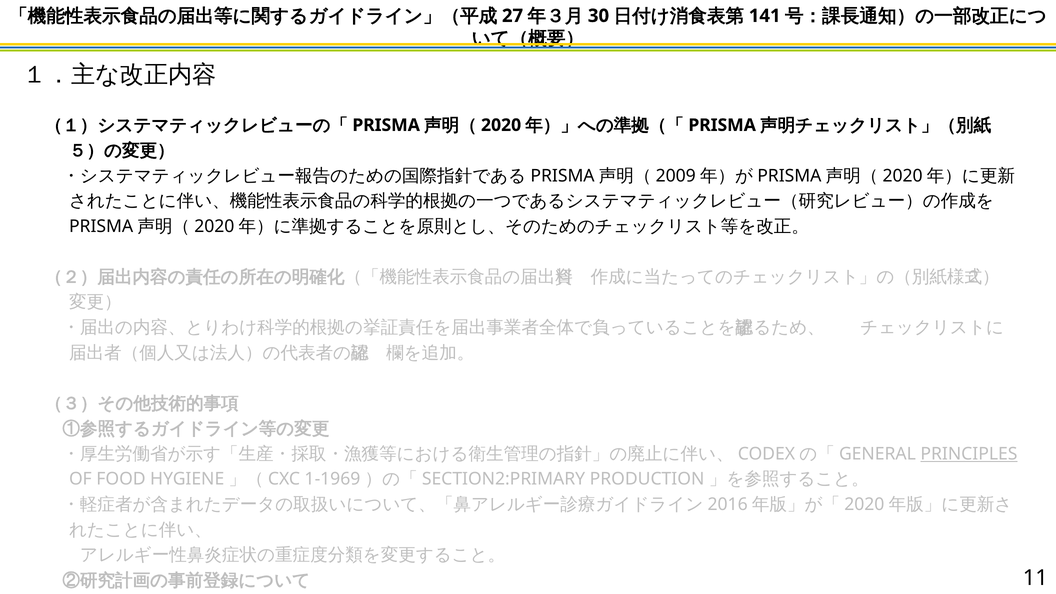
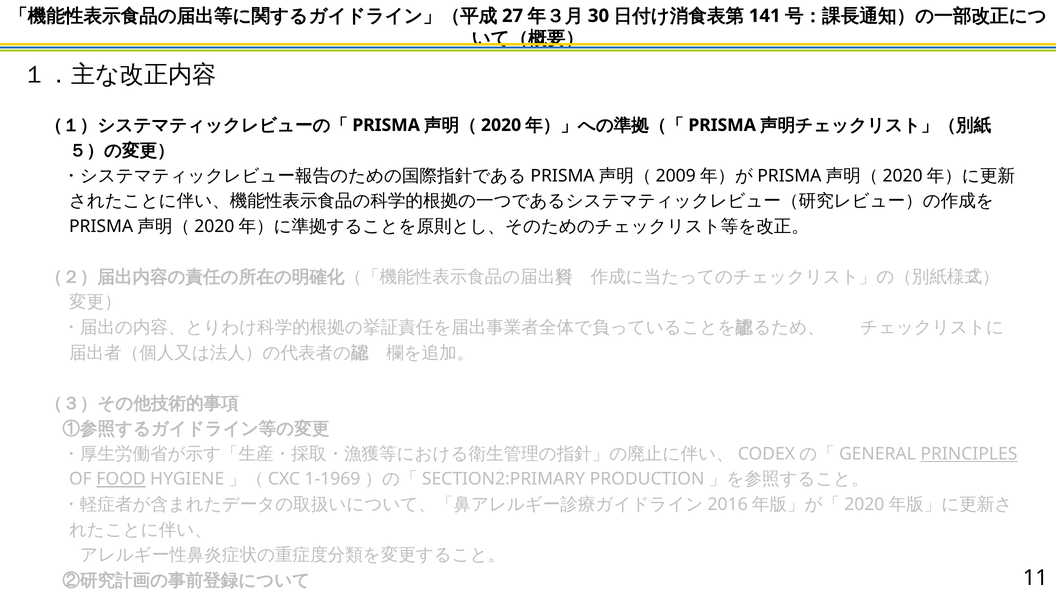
FOOD underline: none -> present (121, 479)
